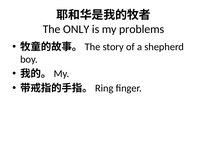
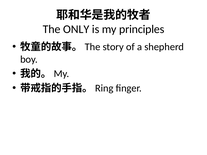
problems: problems -> principles (142, 29)
